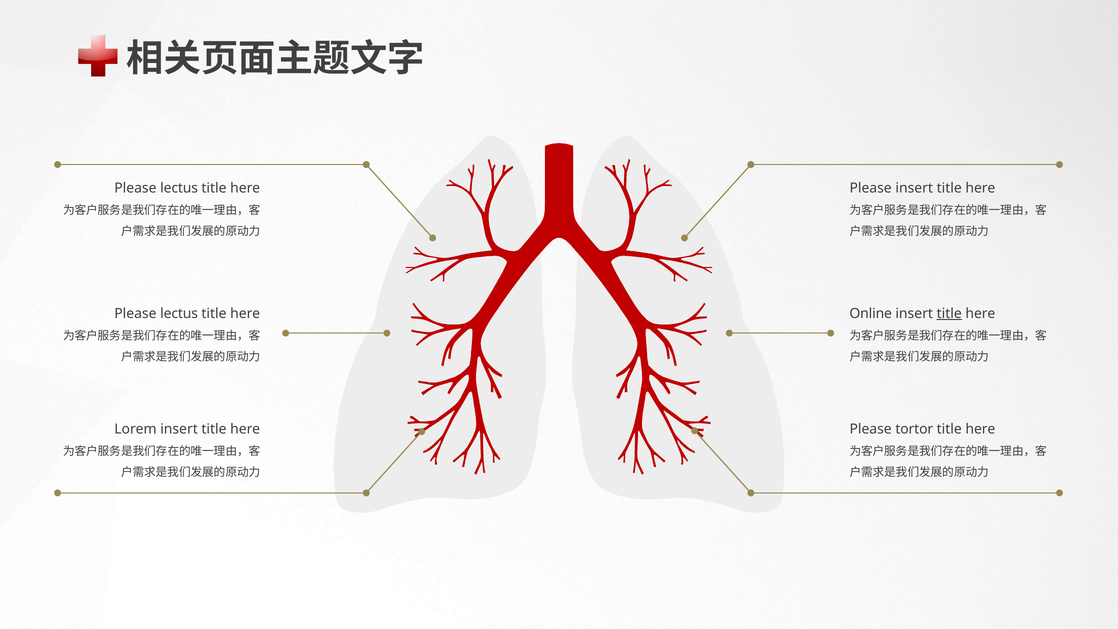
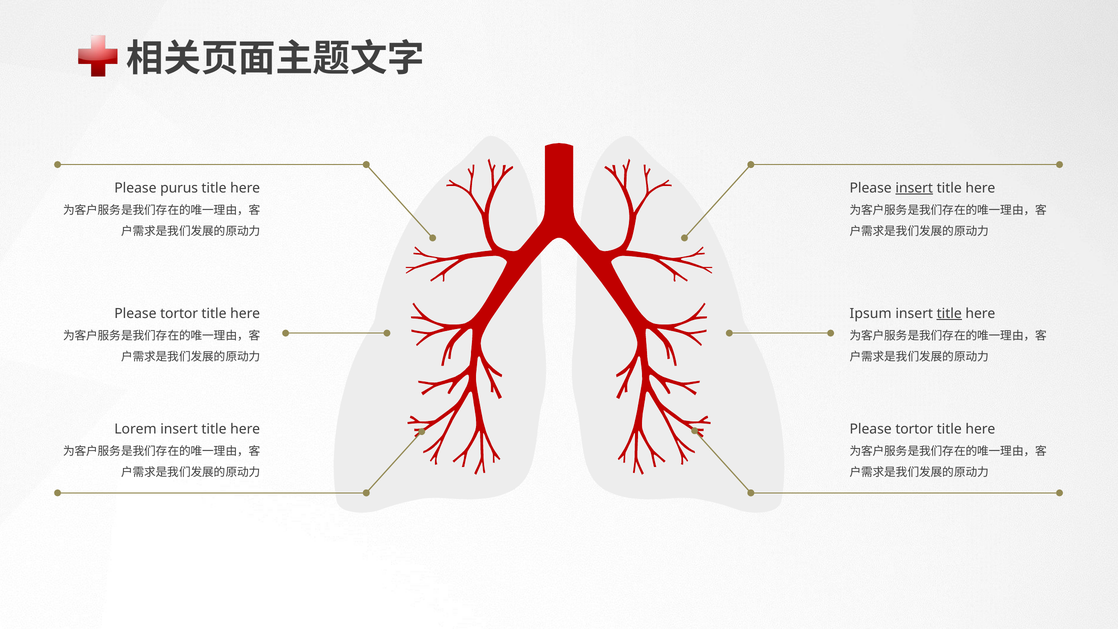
lectus: lectus -> purus (179, 188)
insert underline: none -> present (914, 188)
lectus: lectus -> tortor (179, 313)
Online: Online -> Ipsum (871, 313)
